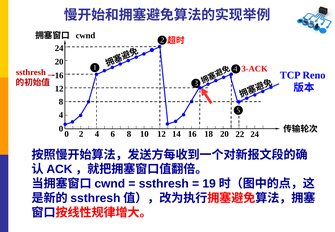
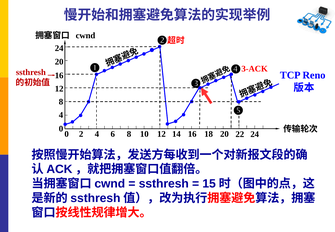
19: 19 -> 15 (209, 184)
